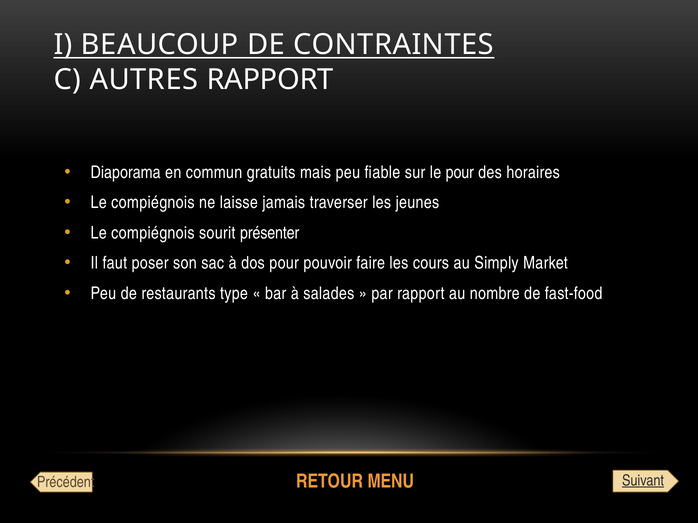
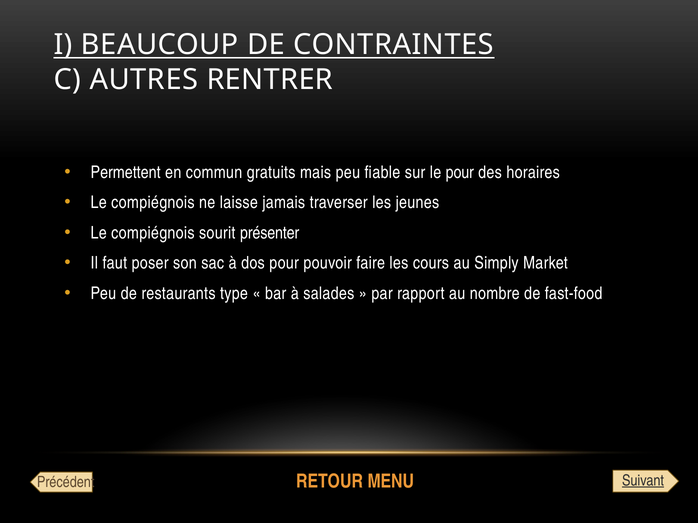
AUTRES RAPPORT: RAPPORT -> RENTRER (270, 80)
Diaporama: Diaporama -> Permettent (126, 173)
